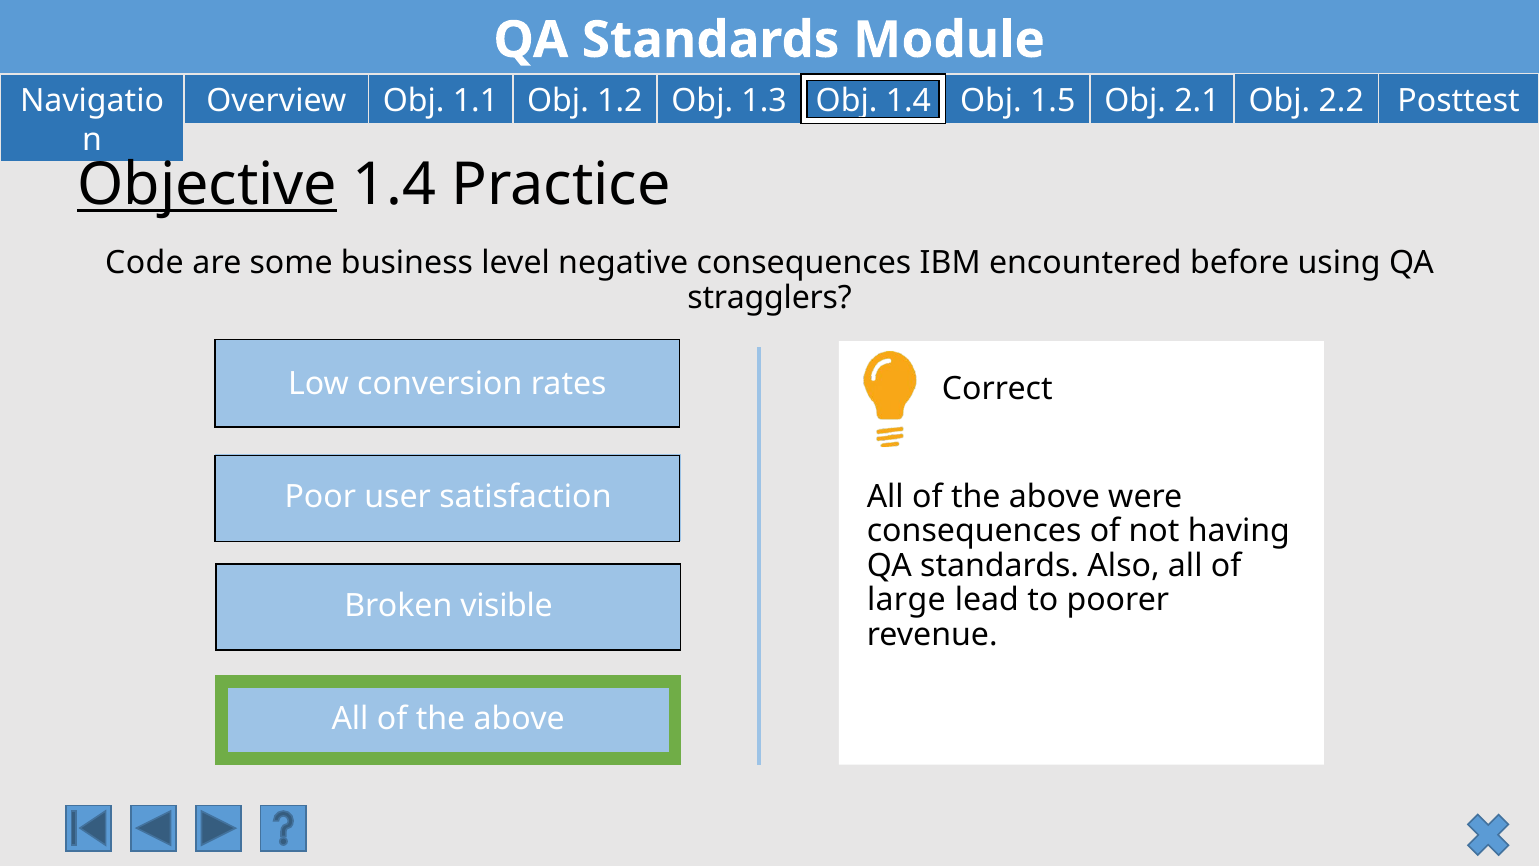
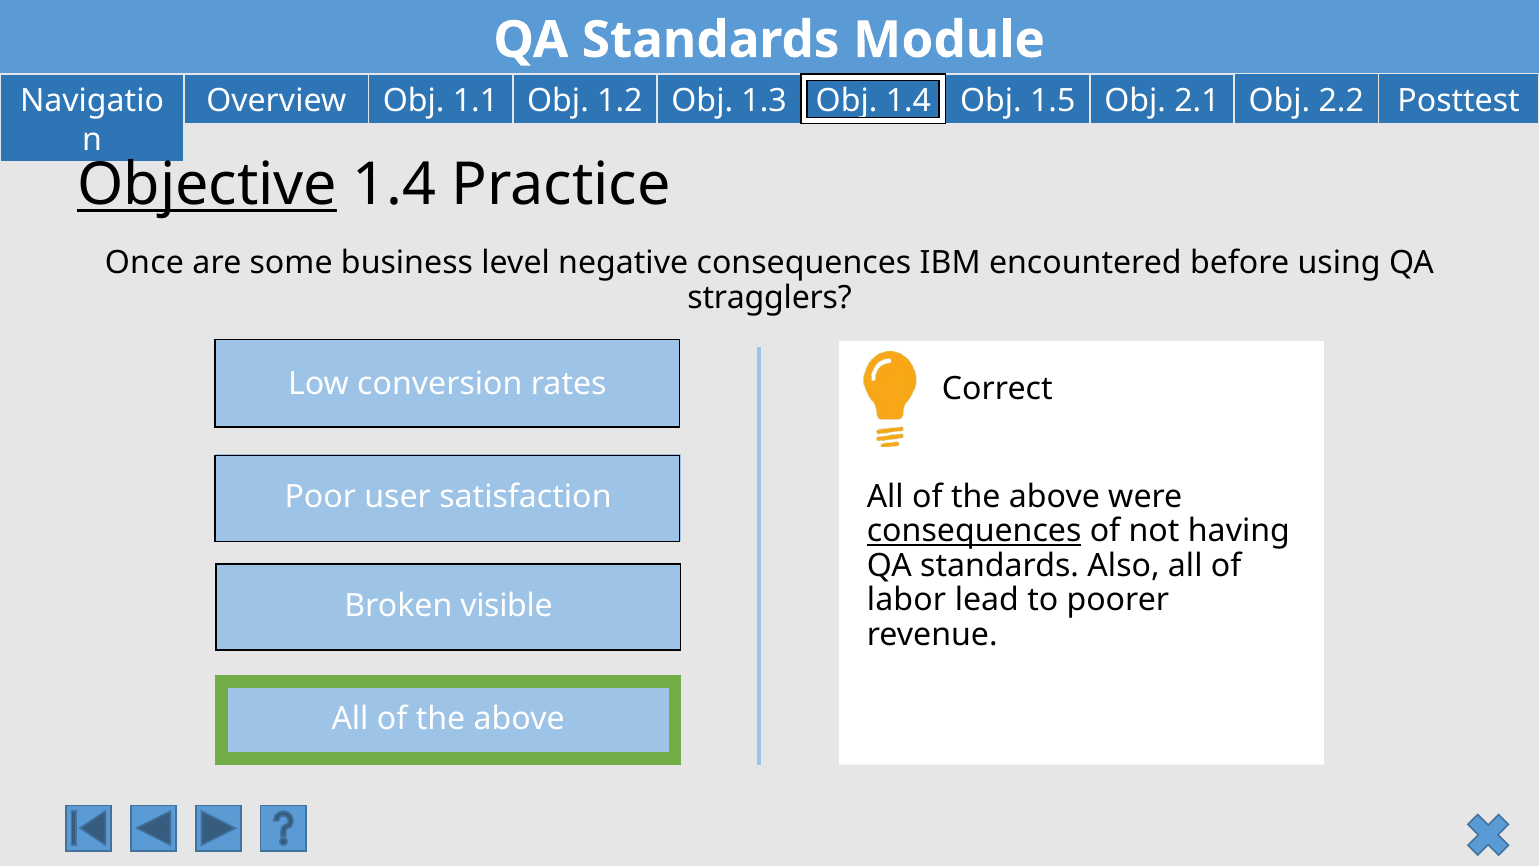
Code: Code -> Once (144, 263)
consequences underline: none -> present (974, 531)
large: large -> labor (906, 600)
